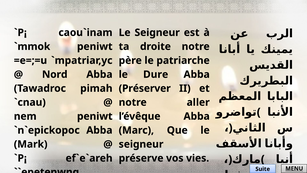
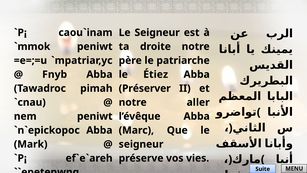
Nord: Nord -> Fnyb (55, 74)
Dure: Dure -> Étiez (156, 74)
